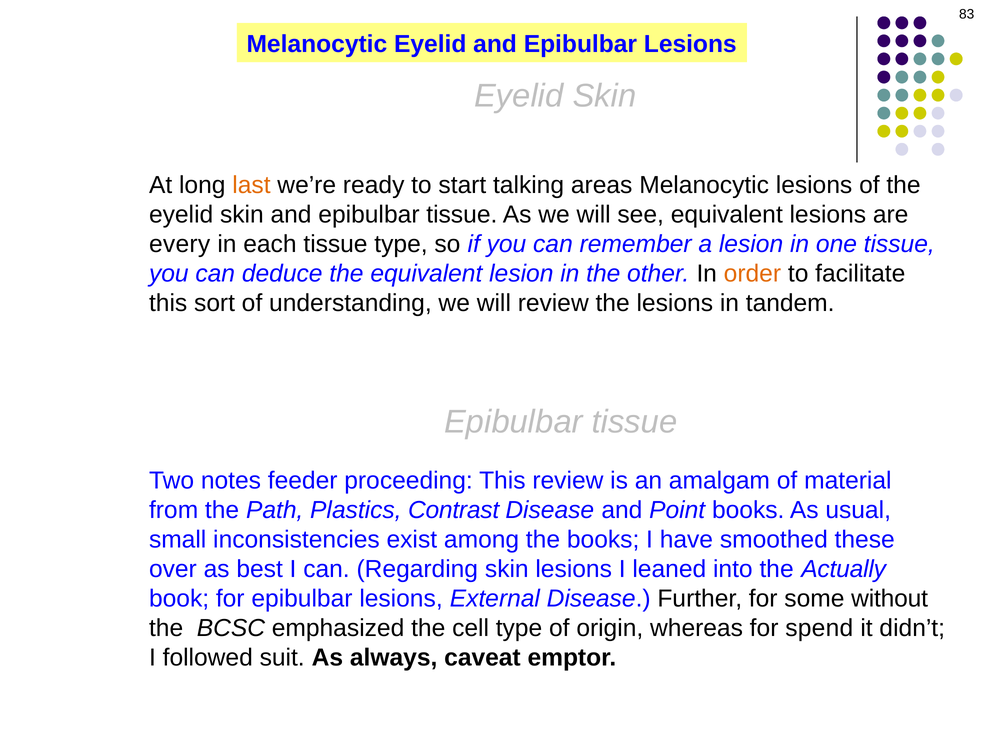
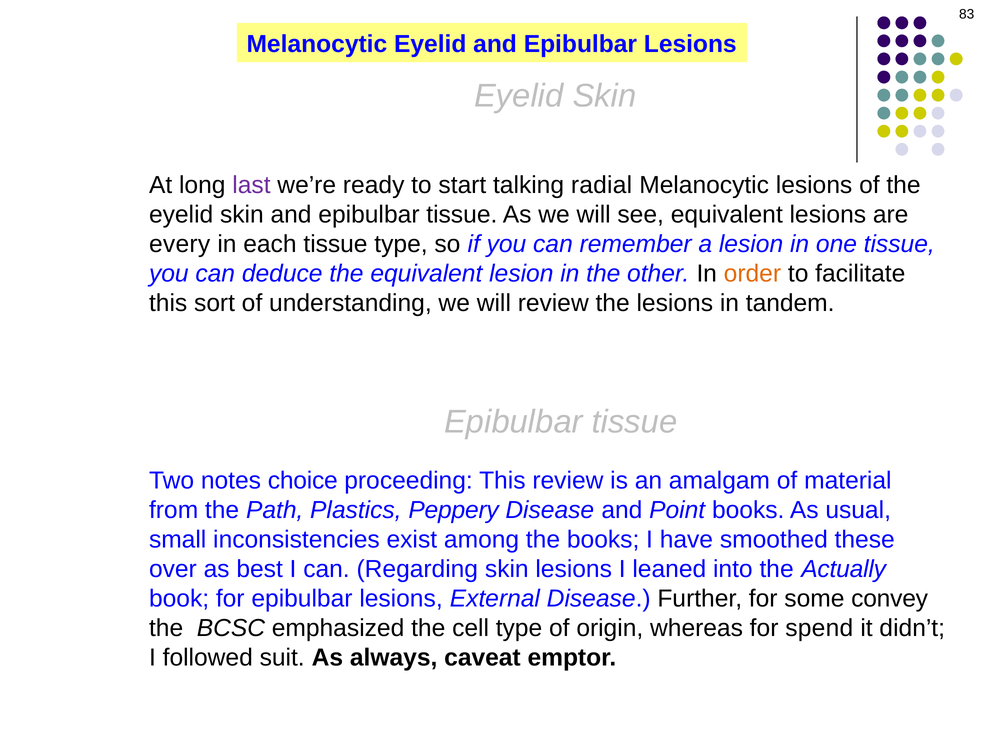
last colour: orange -> purple (251, 185)
areas: areas -> radial (602, 185)
feeder: feeder -> choice (303, 480)
Contrast: Contrast -> Peppery (454, 510)
without: without -> convey (890, 599)
